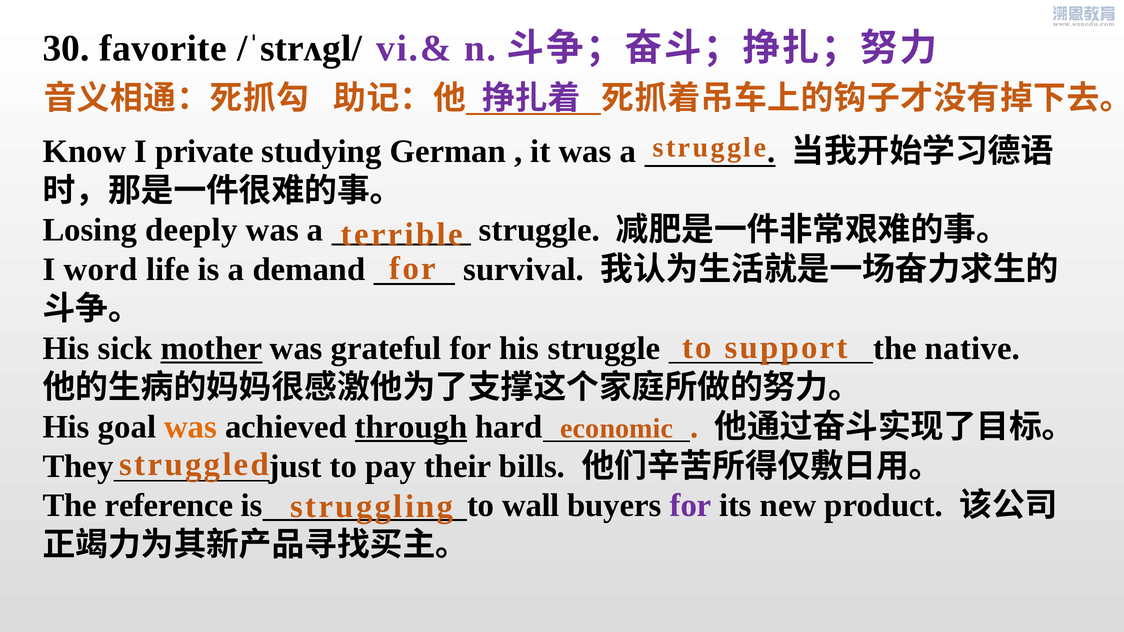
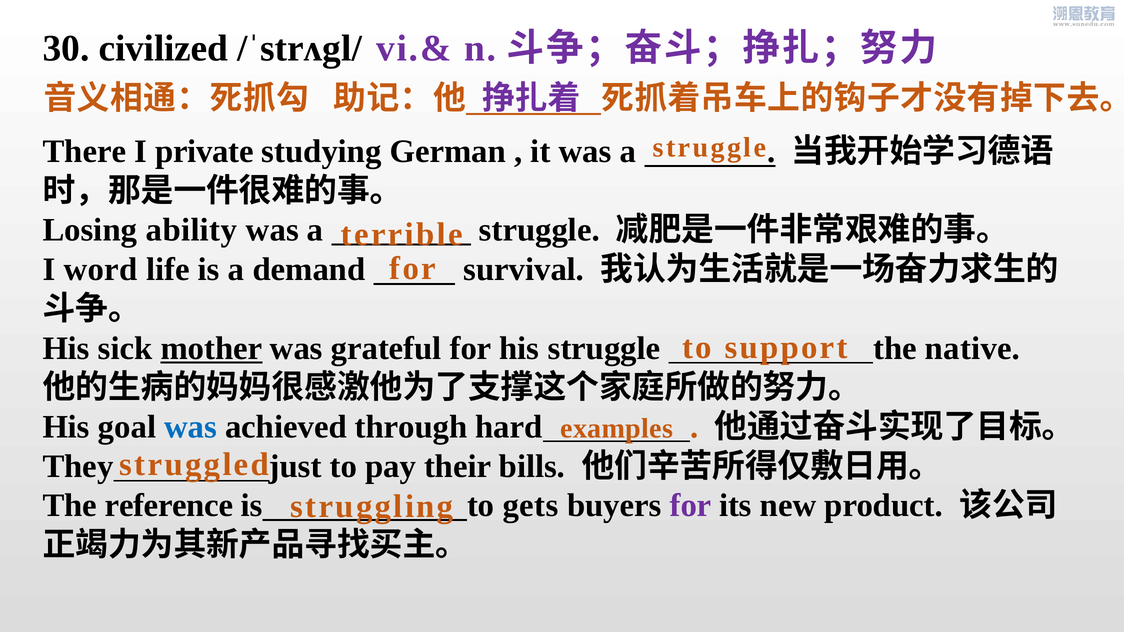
favorite: favorite -> civilized (163, 48)
Know: Know -> There (84, 152)
deeply: deeply -> ability (191, 230)
was colour: orange -> blue (191, 427)
through underline: present -> none (411, 427)
economic: economic -> examples (617, 428)
wall: wall -> gets (531, 506)
